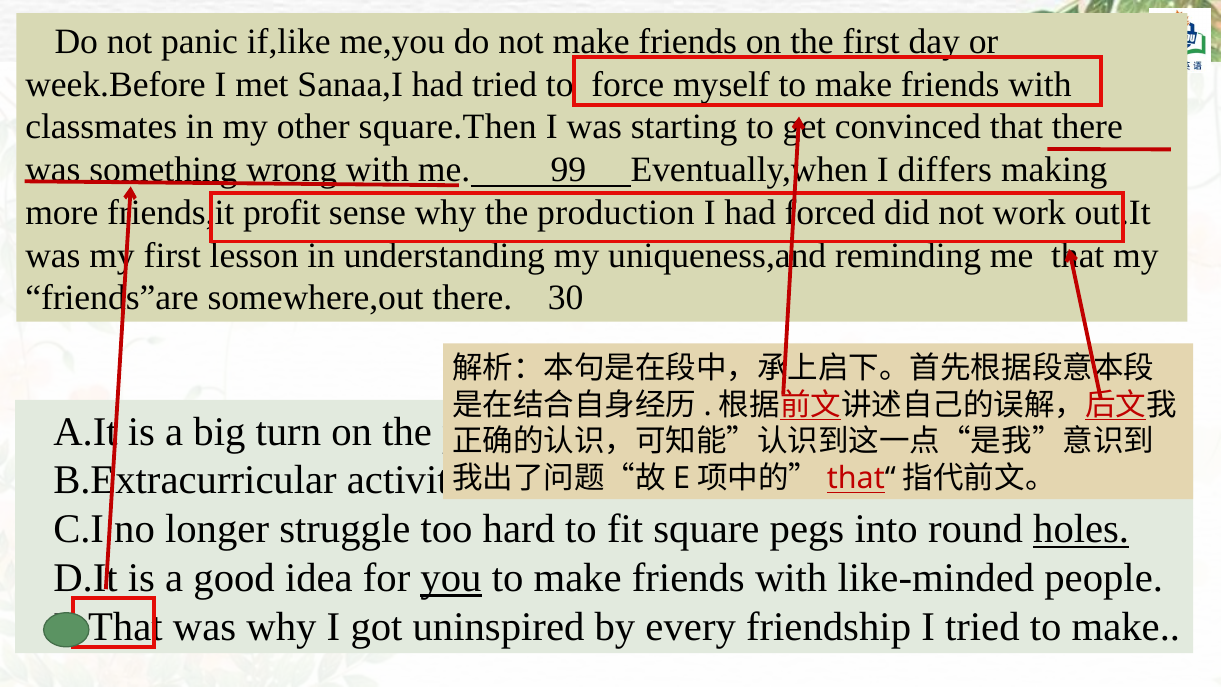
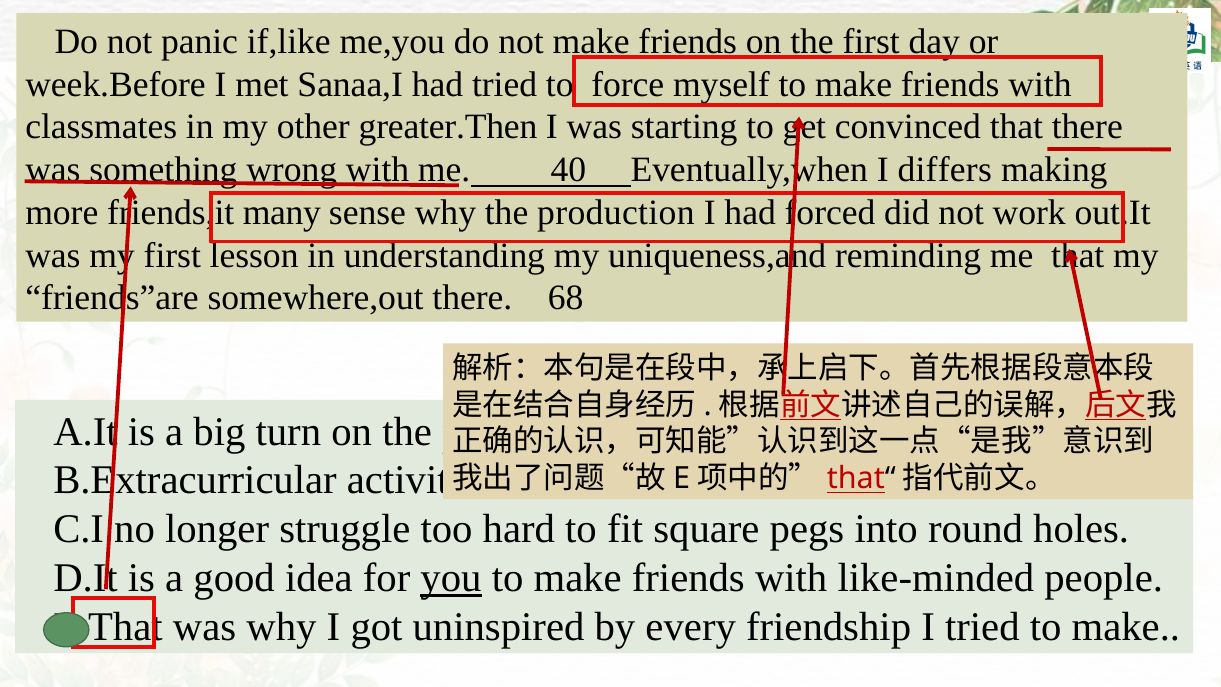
square.Then: square.Then -> greater.Then (448, 127)
99: 99 -> 40 (568, 170)
profit: profit -> many (282, 213)
30: 30 -> 68 (566, 298)
holes underline: present -> none (1081, 529)
